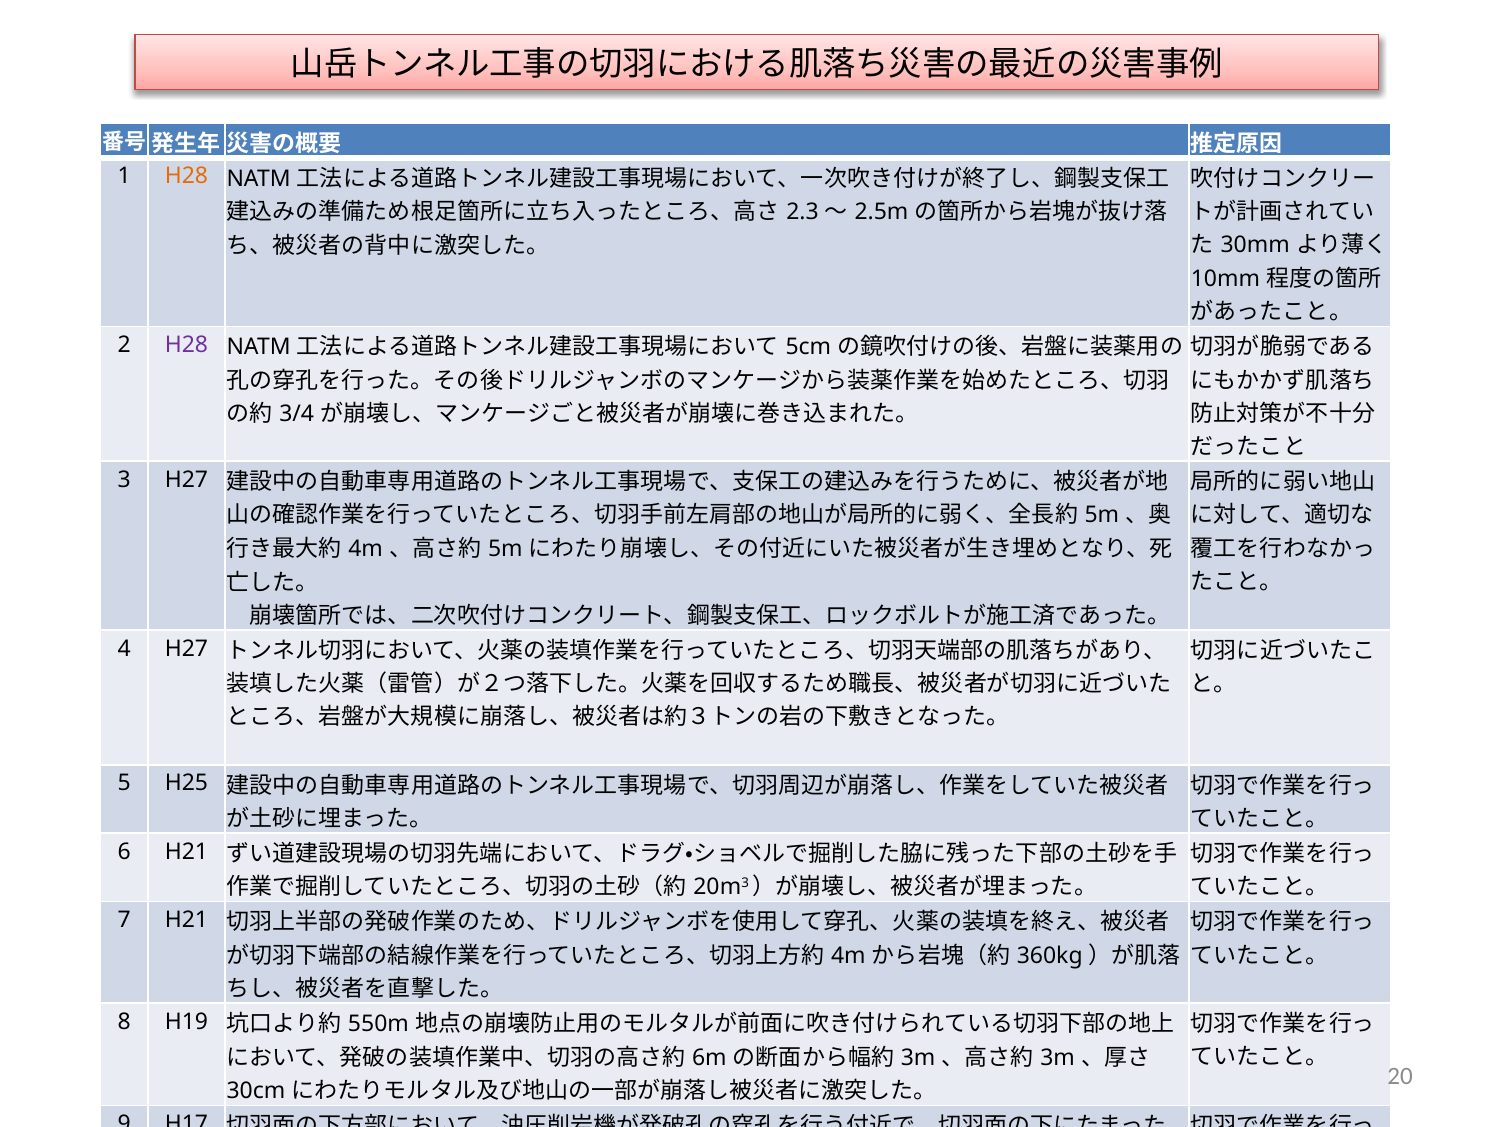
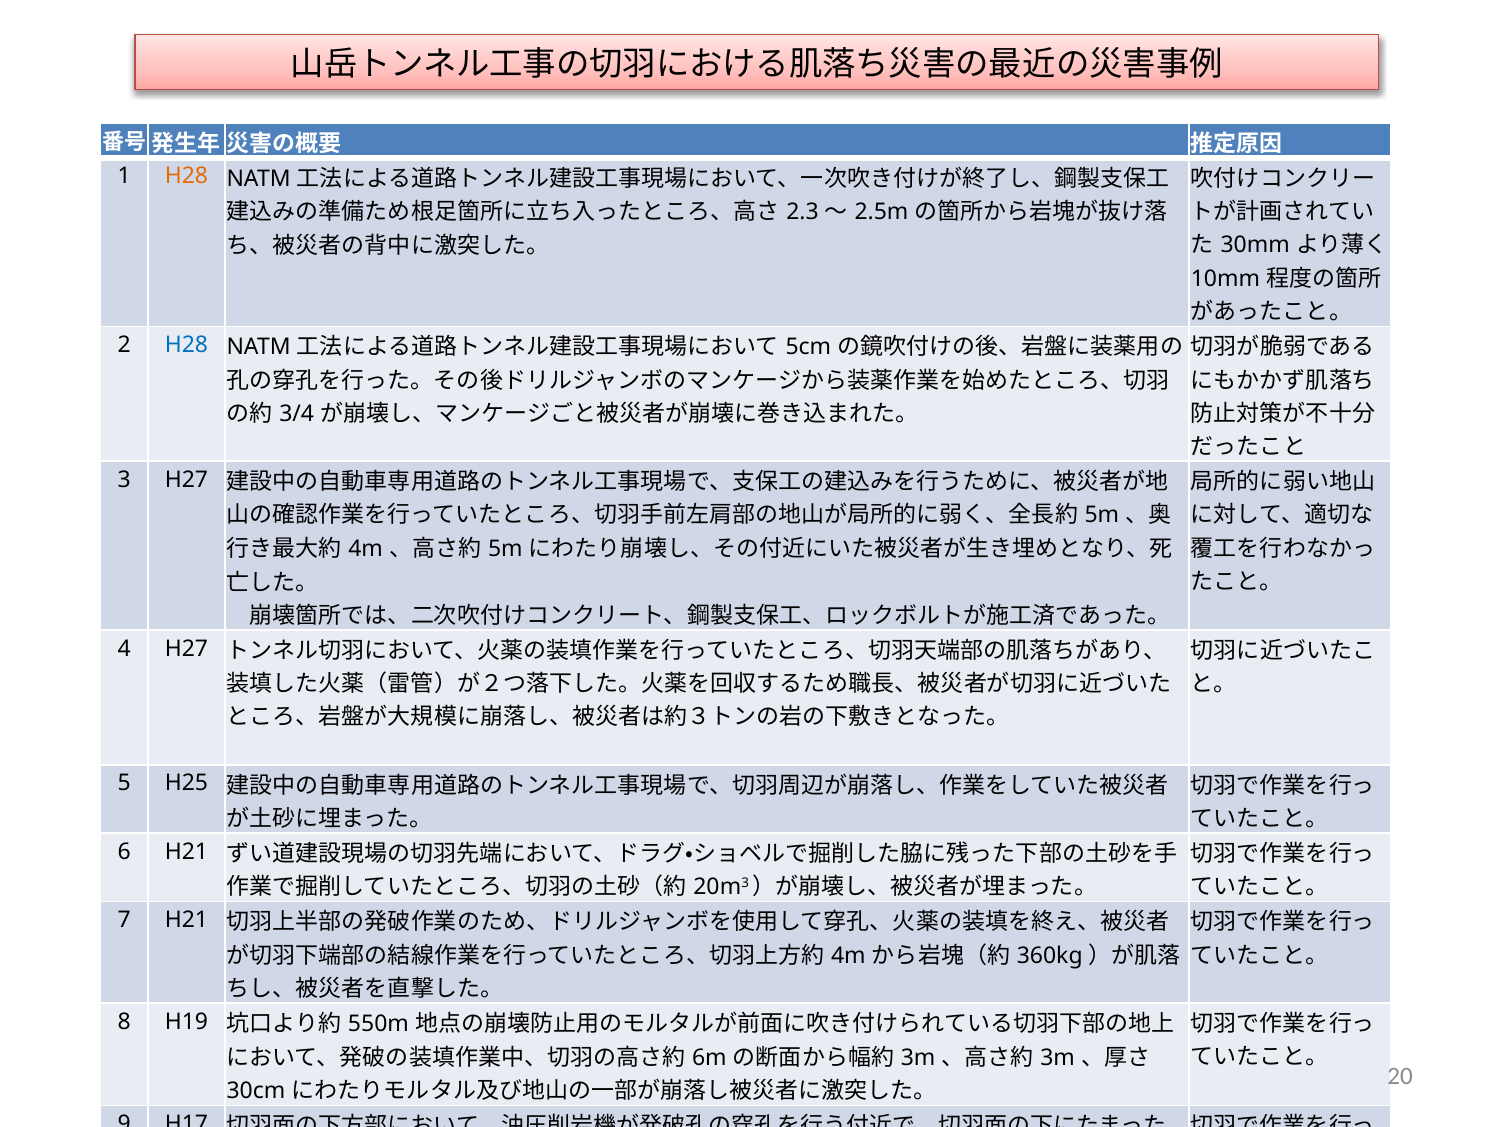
H28 colour: purple -> blue (186, 345)
